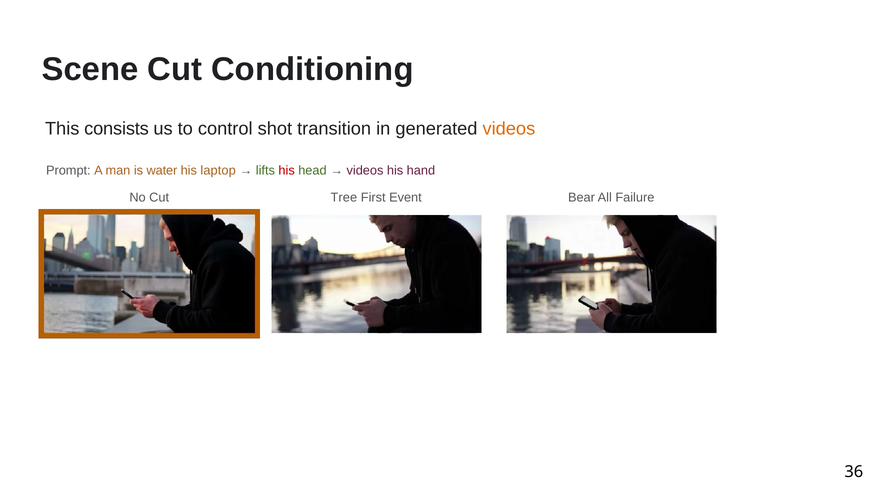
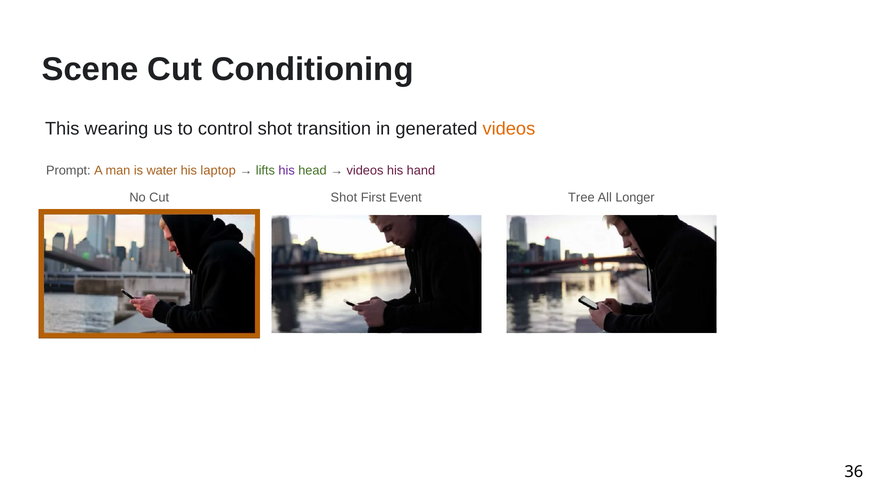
consists: consists -> wearing (116, 129)
his colour: red -> purple (287, 170)
Cut Tree: Tree -> Shot (344, 197)
Bear: Bear -> Tree (581, 197)
Failure: Failure -> Longer (635, 197)
